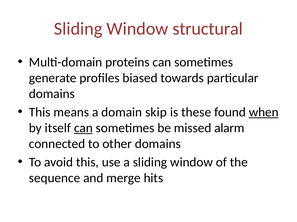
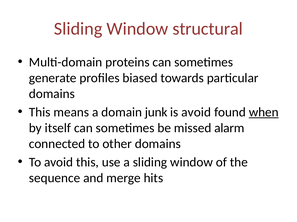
skip: skip -> junk (156, 112)
is these: these -> avoid (196, 112)
can underline: present -> none (83, 128)
